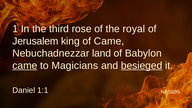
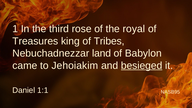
Jerusalem: Jerusalem -> Treasures (35, 41)
of Came: Came -> Tribes (109, 41)
came underline: present -> none (25, 66)
Magicians: Magicians -> Jehoiakim (75, 66)
